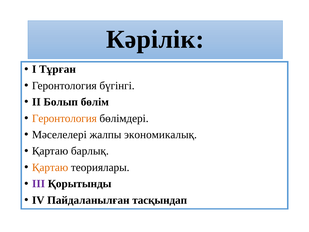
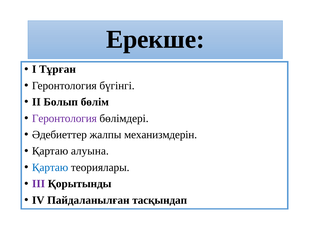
Кәрілік: Кәрілік -> Ерекше (155, 39)
Геронтология colour: orange -> purple (64, 118)
Мәселелері: Мәселелері -> Әдебиеттер (59, 135)
экономикалық: экономикалық -> механизмдерін (161, 135)
барлық: барлық -> алуына (90, 151)
Қартаю colour: orange -> blue (50, 167)
